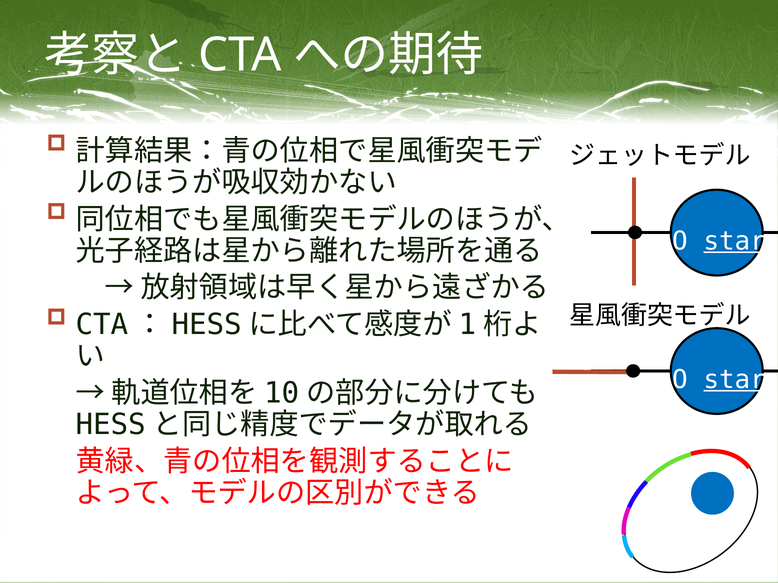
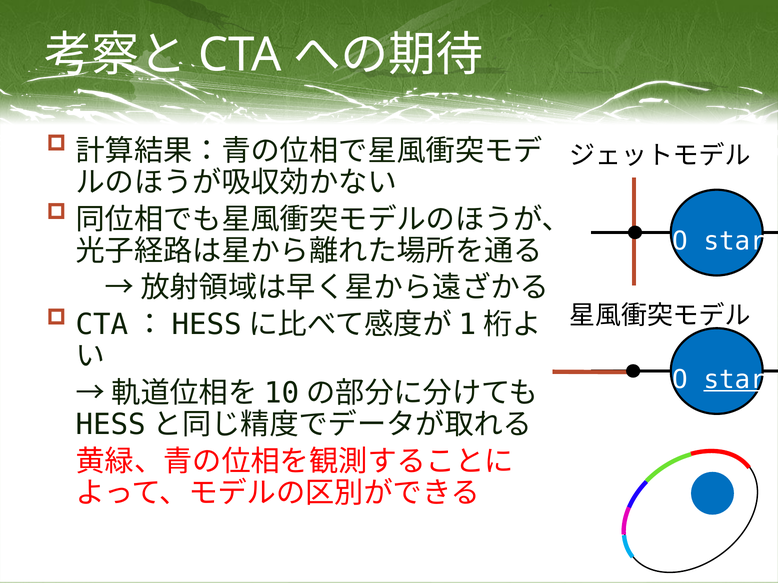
star underline: present -> none (735, 242)
